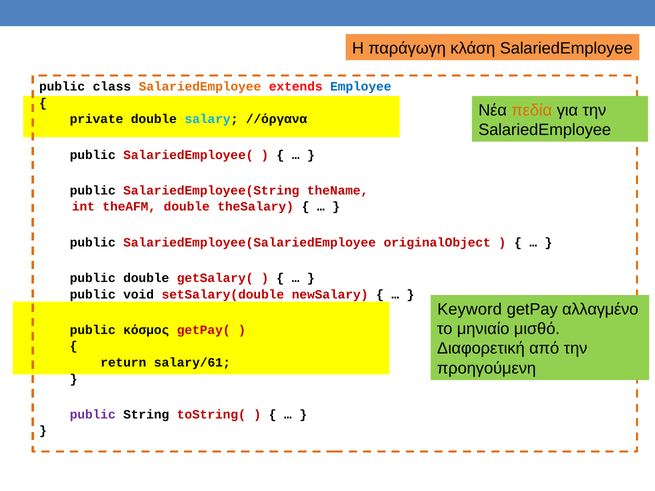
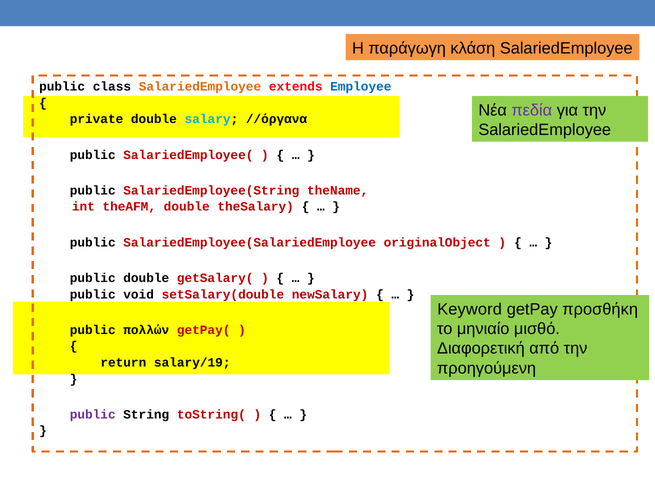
πεδία colour: orange -> purple (532, 110)
αλλαγμένο: αλλαγμένο -> προσθήκη (600, 309)
κόσμος: κόσμος -> πολλών (146, 330)
salary/61: salary/61 -> salary/19 (192, 363)
